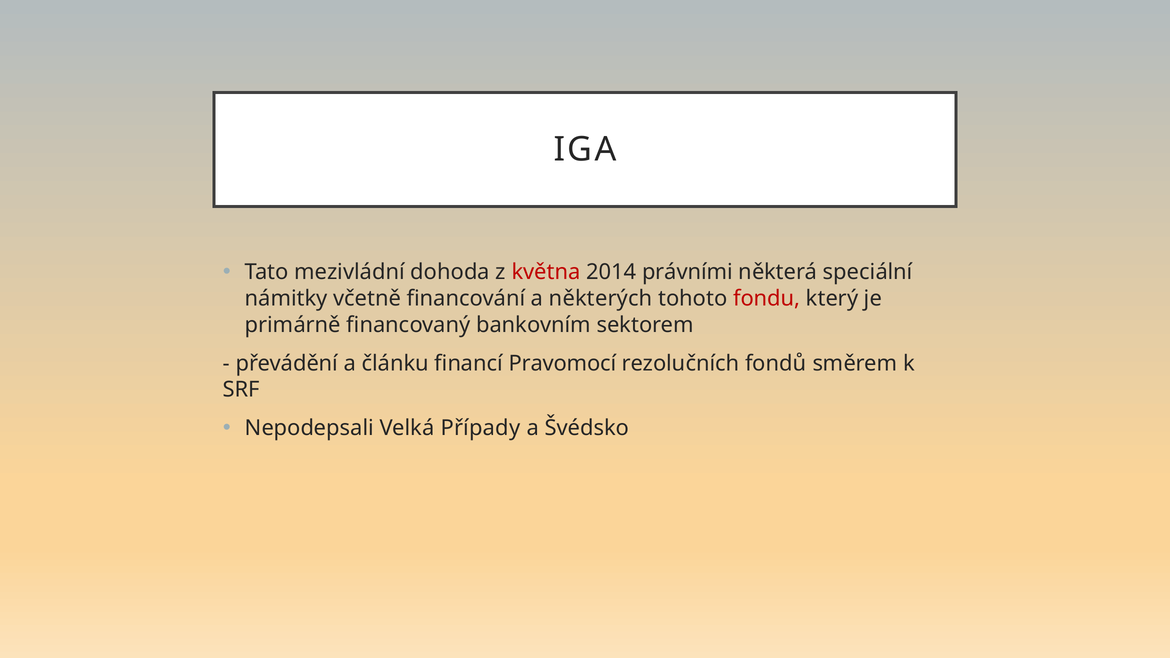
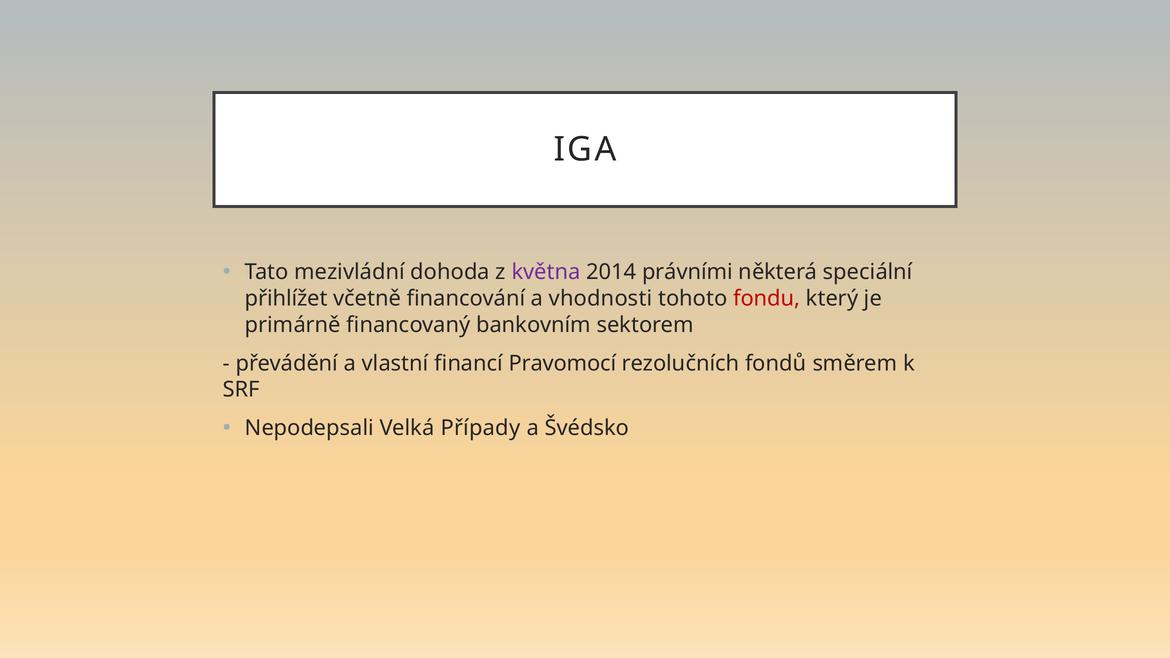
května colour: red -> purple (546, 272)
námitky: námitky -> přihlížet (286, 299)
některých: některých -> vhodnosti (601, 299)
článku: článku -> vlastní (395, 363)
